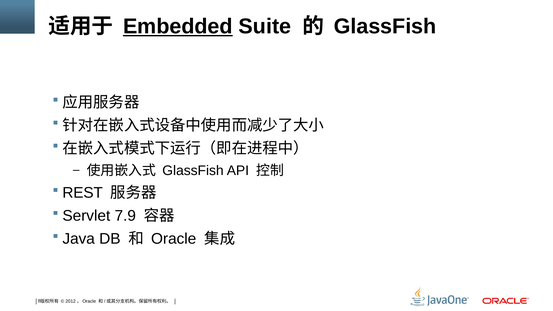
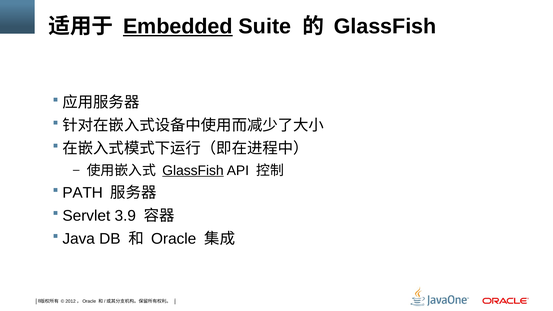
GlassFish underline: none -> present (193, 170)
REST: REST -> PATH (83, 193)
7.9: 7.9 -> 3.9 (125, 216)
